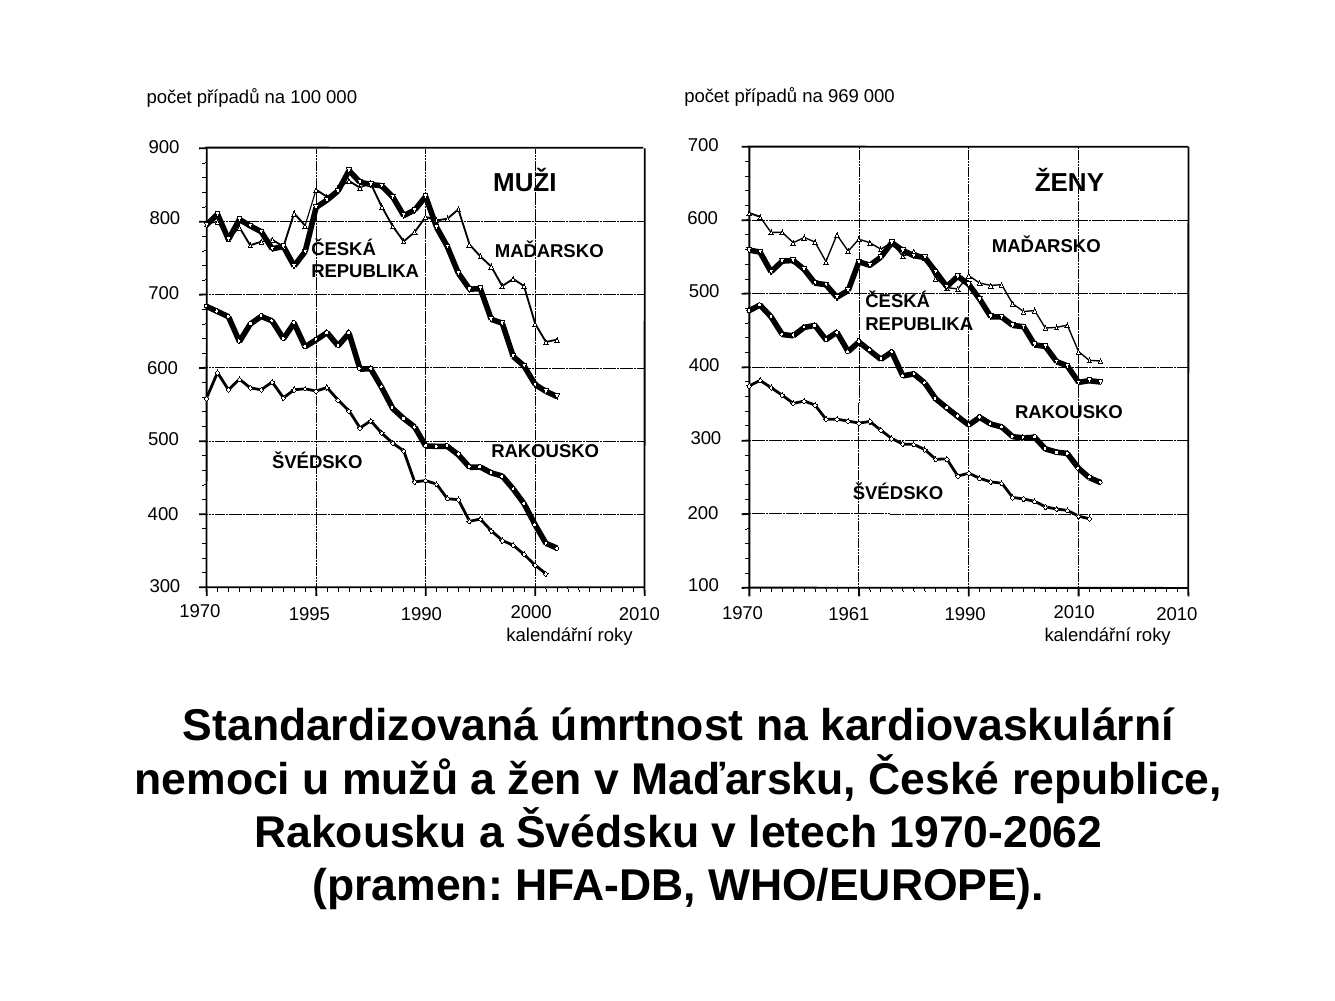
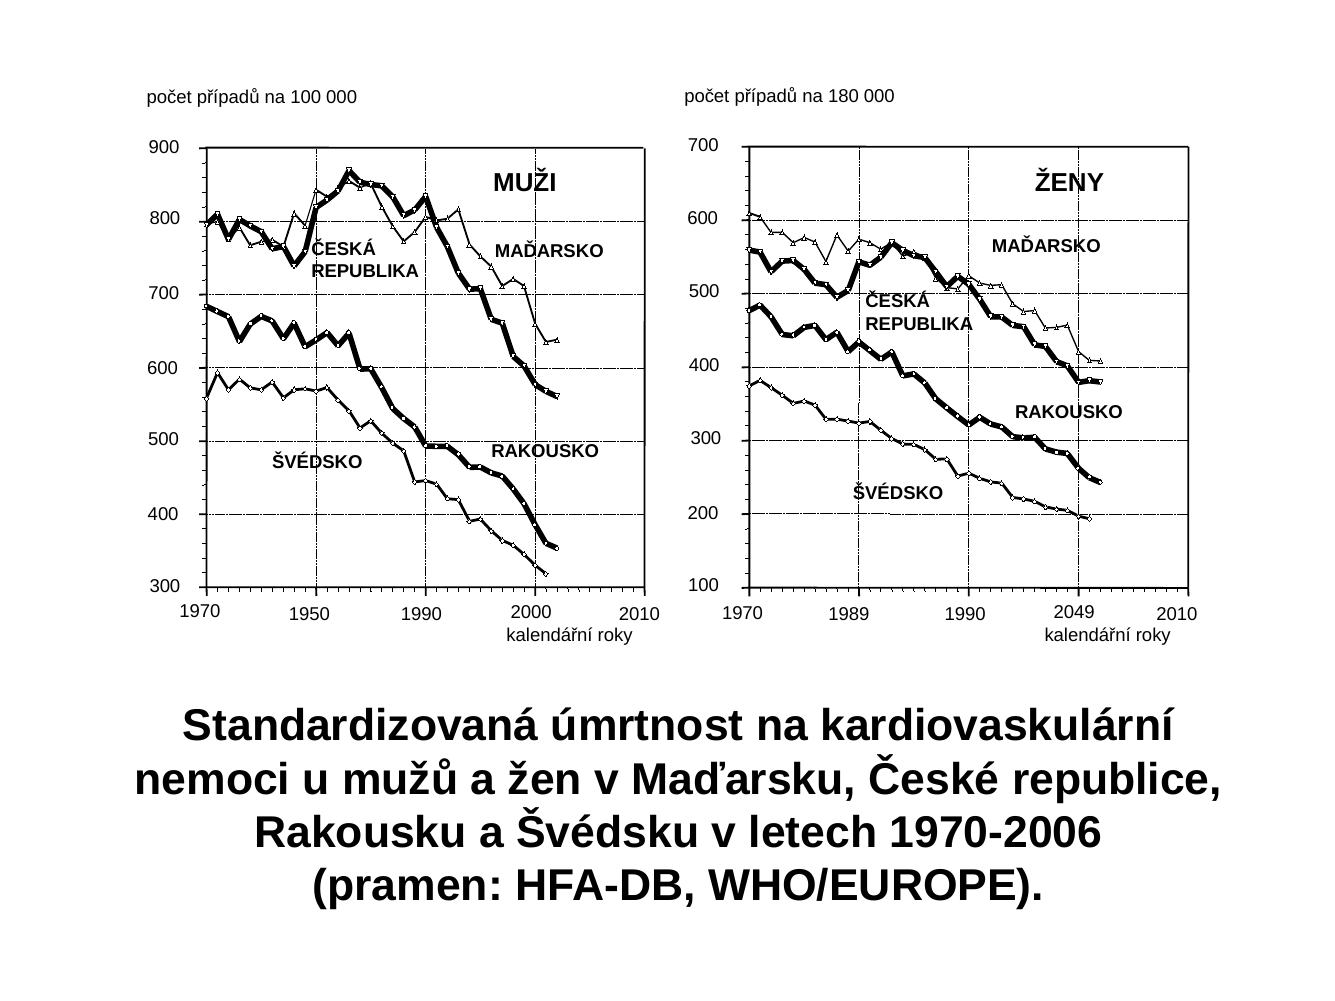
969: 969 -> 180 (844, 97)
1995: 1995 -> 1950 (309, 614)
1961: 1961 -> 1989 (849, 615)
1990 2010: 2010 -> 2049 (1074, 613)
1970-2062: 1970-2062 -> 1970-2006 (996, 833)
